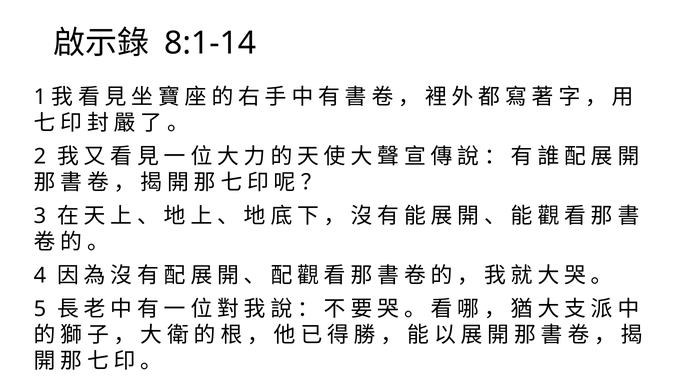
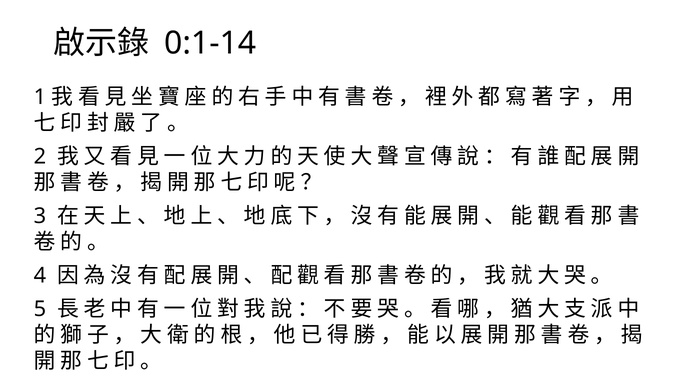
8:1-14: 8:1-14 -> 0:1-14 (210, 43)
